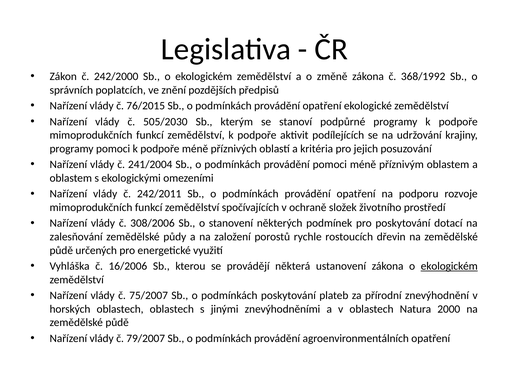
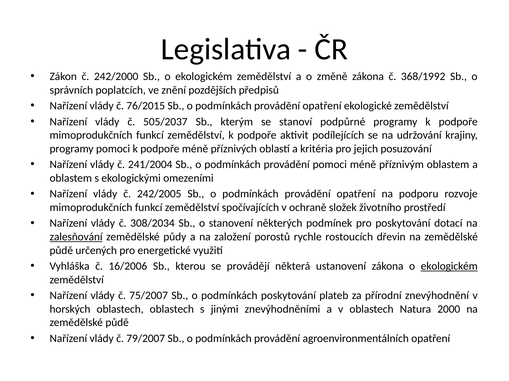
505/2030: 505/2030 -> 505/2037 (165, 122)
242/2011: 242/2011 -> 242/2005 (159, 194)
308/2006: 308/2006 -> 308/2034 (152, 224)
zalesňování underline: none -> present (76, 237)
